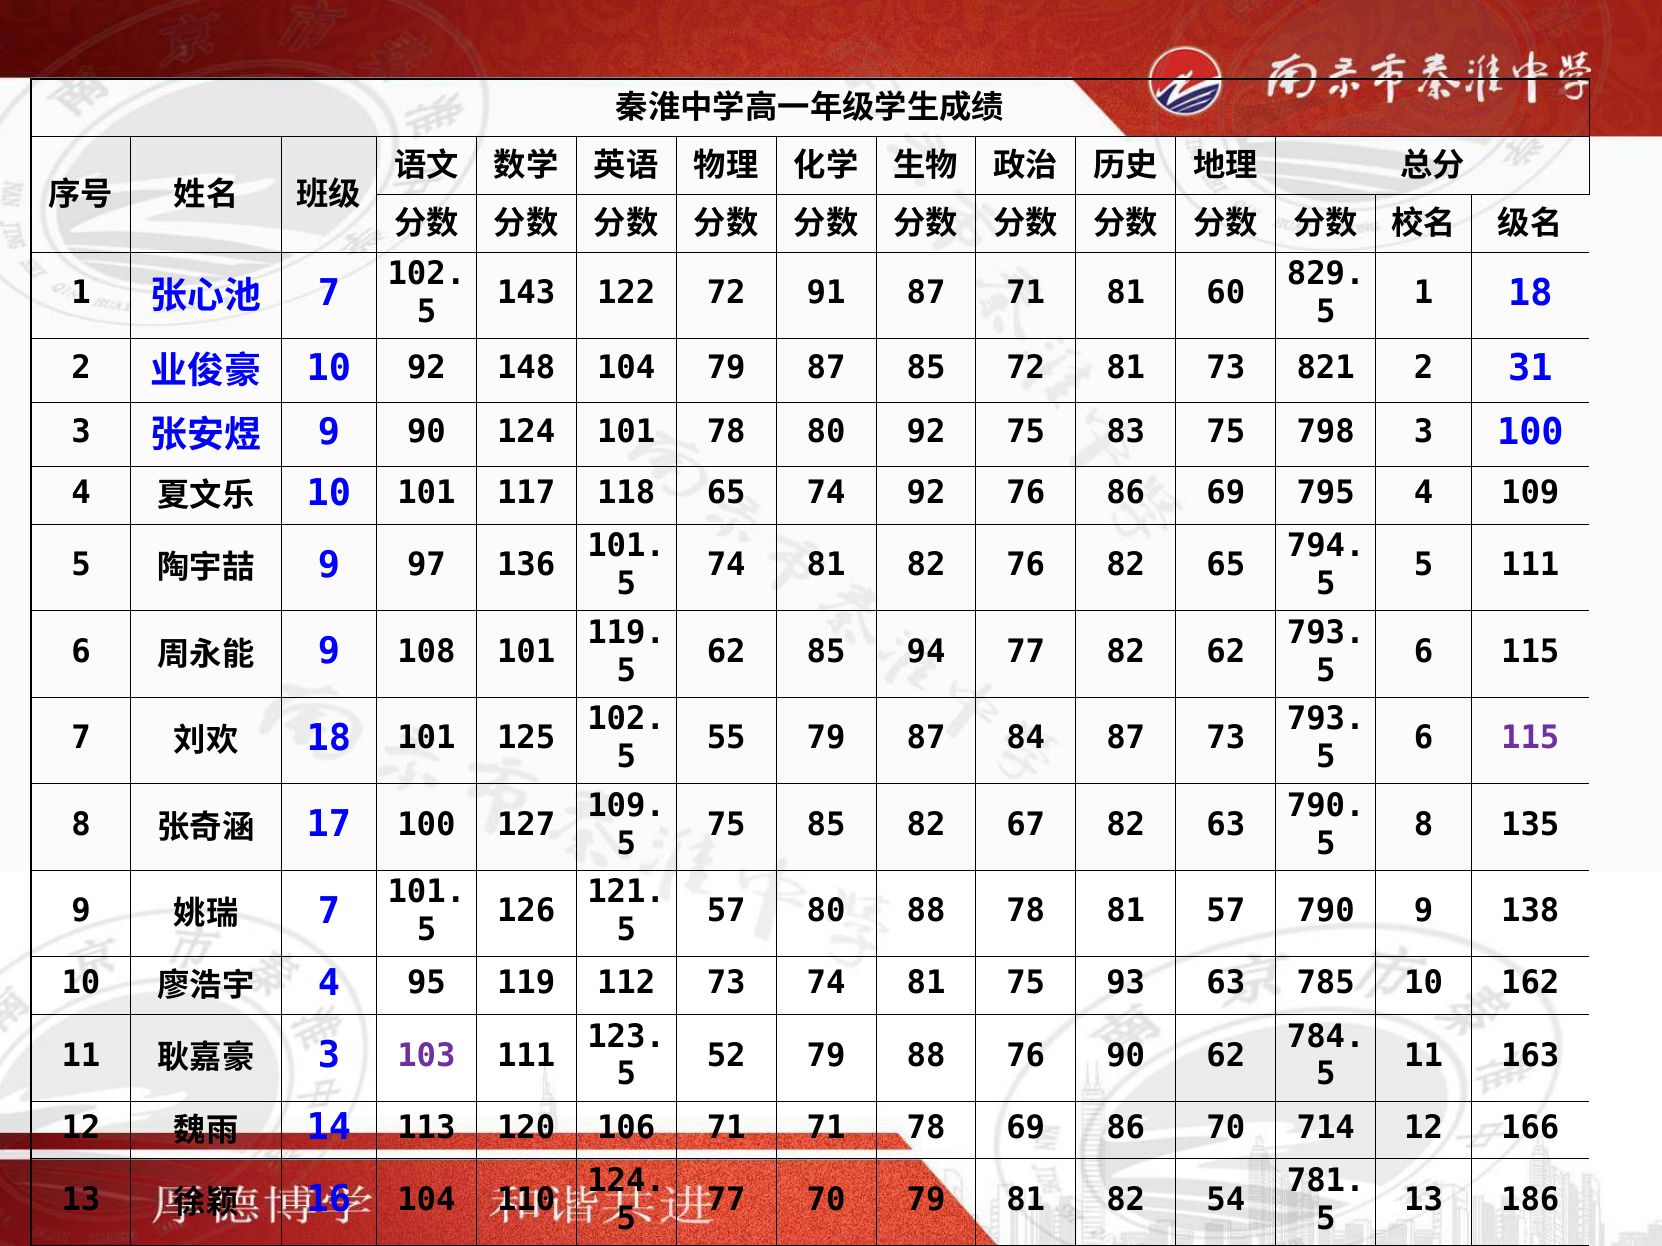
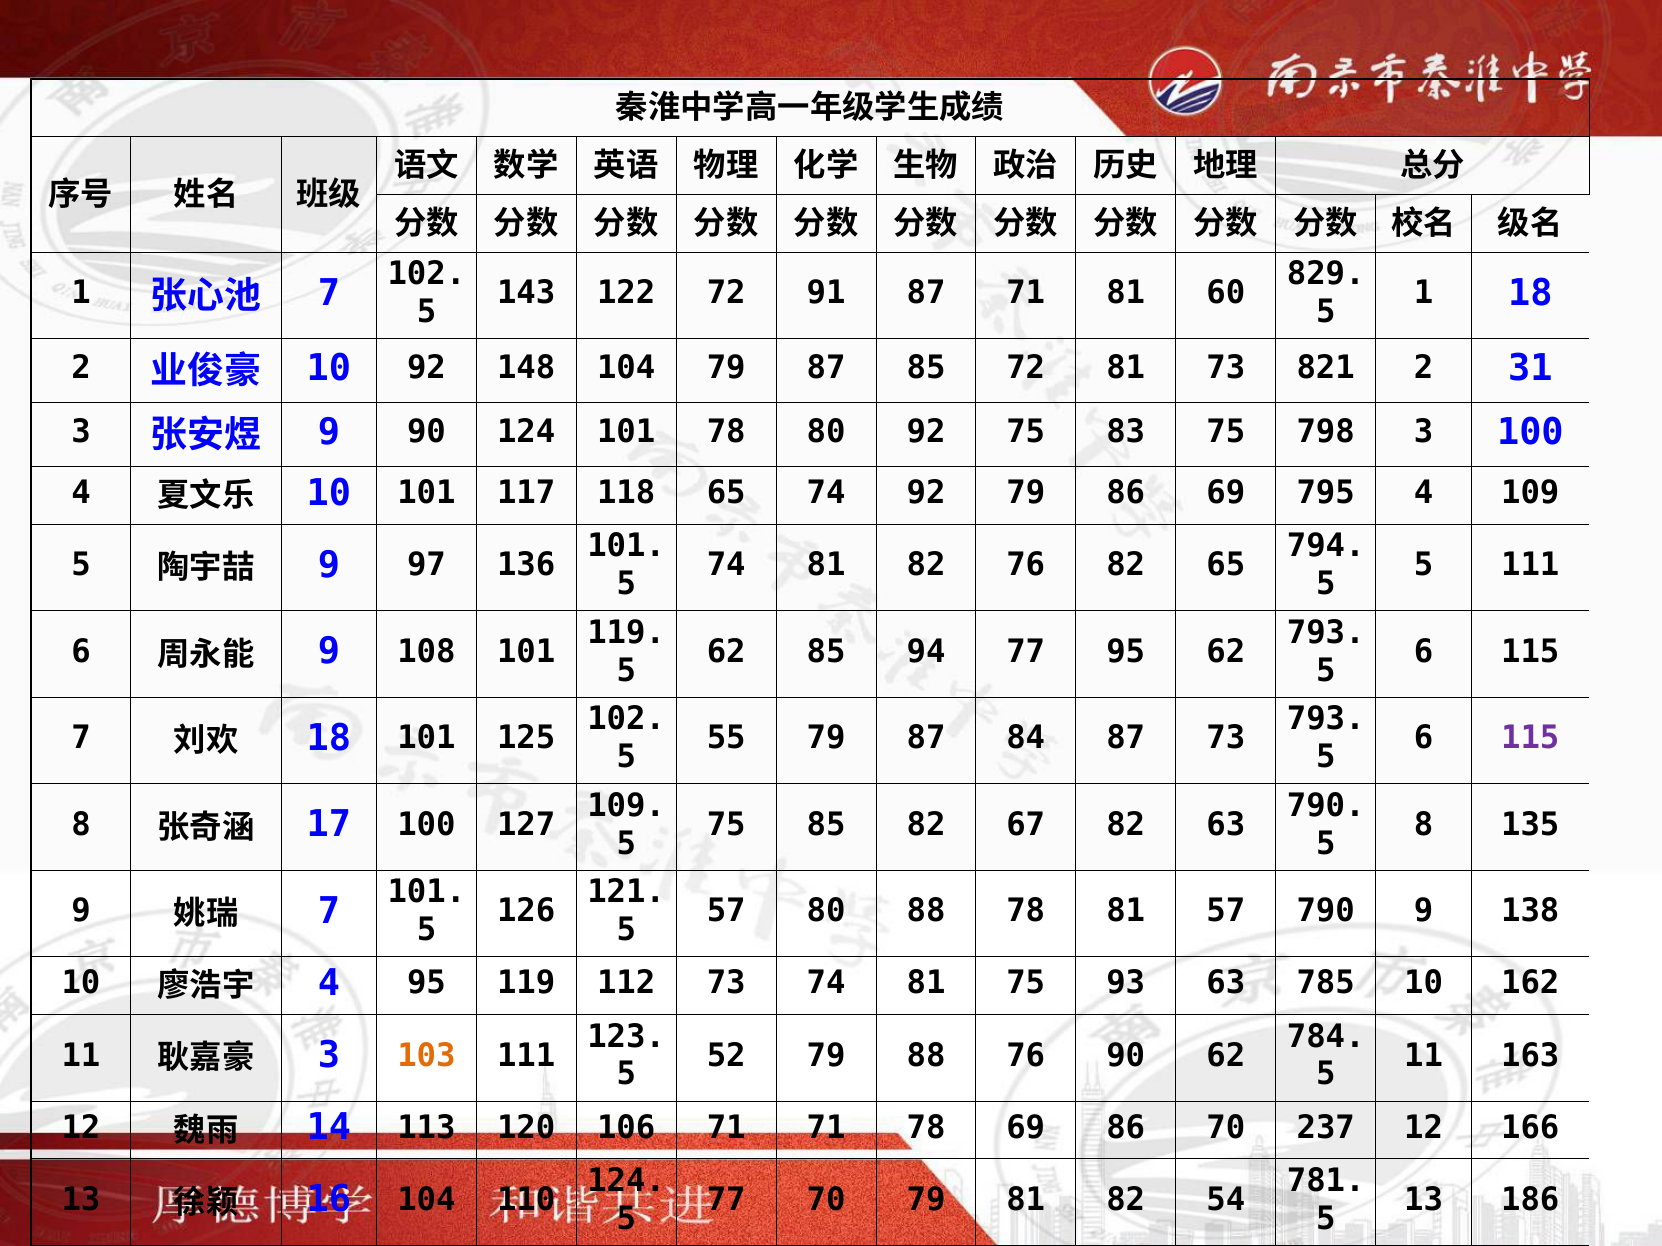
92 76: 76 -> 79 (1026, 493)
77 82: 82 -> 95 (1126, 652)
103 colour: purple -> orange (426, 1056)
714: 714 -> 237 (1326, 1128)
